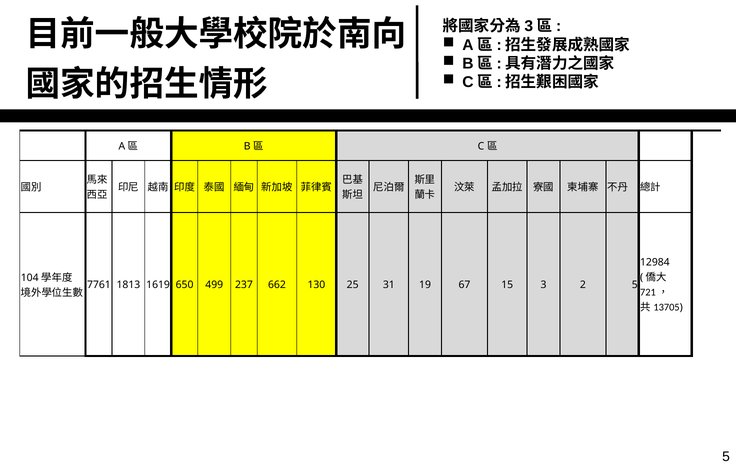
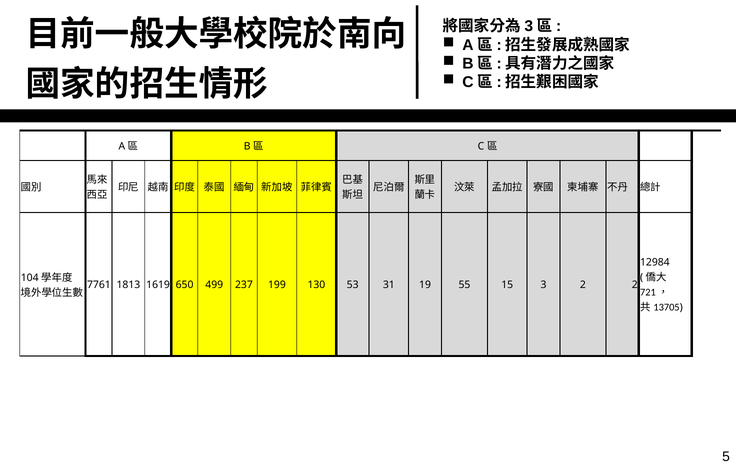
662: 662 -> 199 (277, 285)
25: 25 -> 53 (353, 285)
67: 67 -> 55 (464, 285)
2 5: 5 -> 2 (635, 285)
